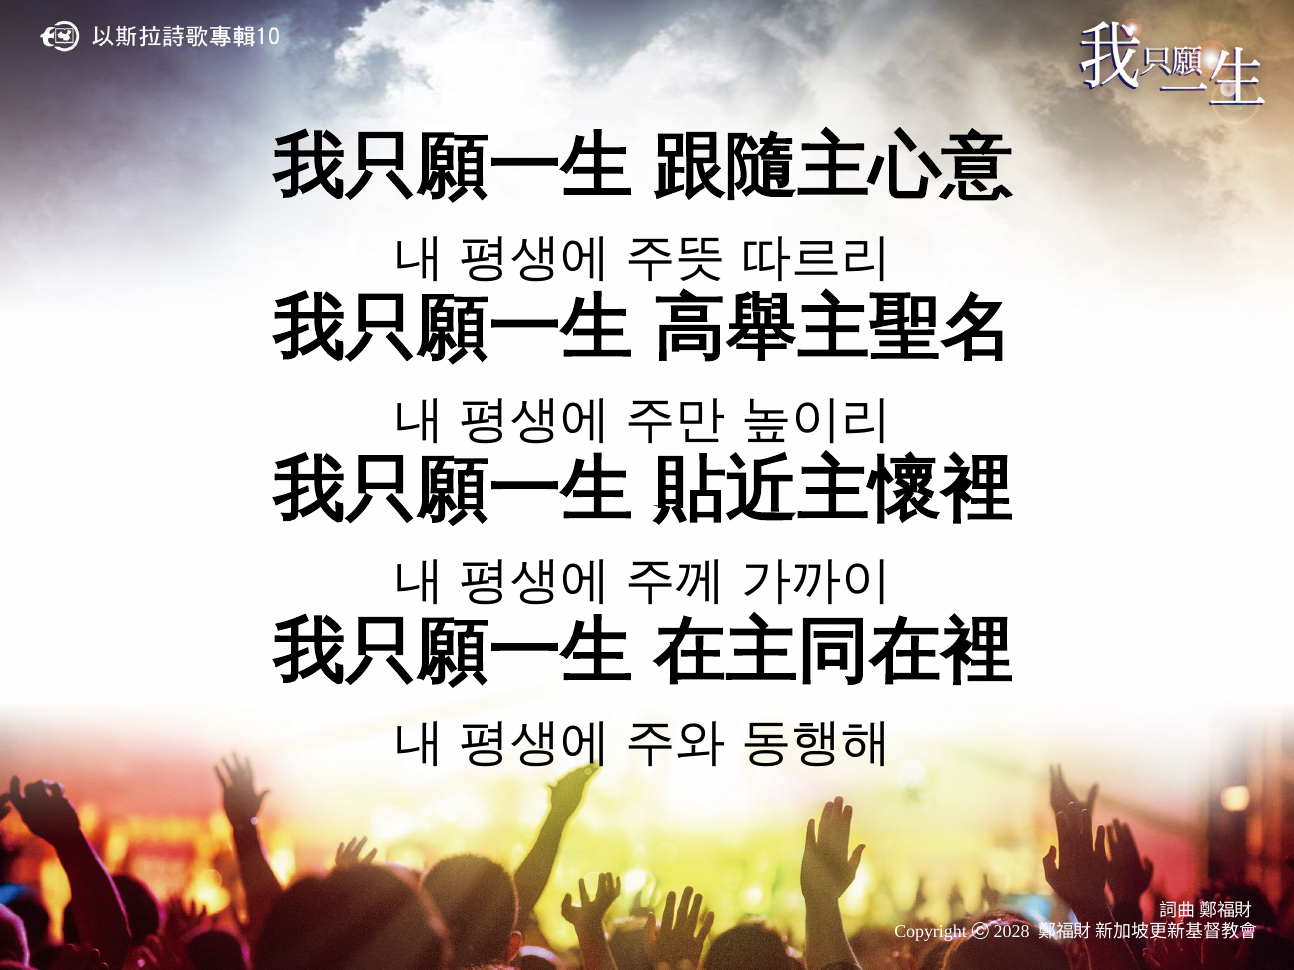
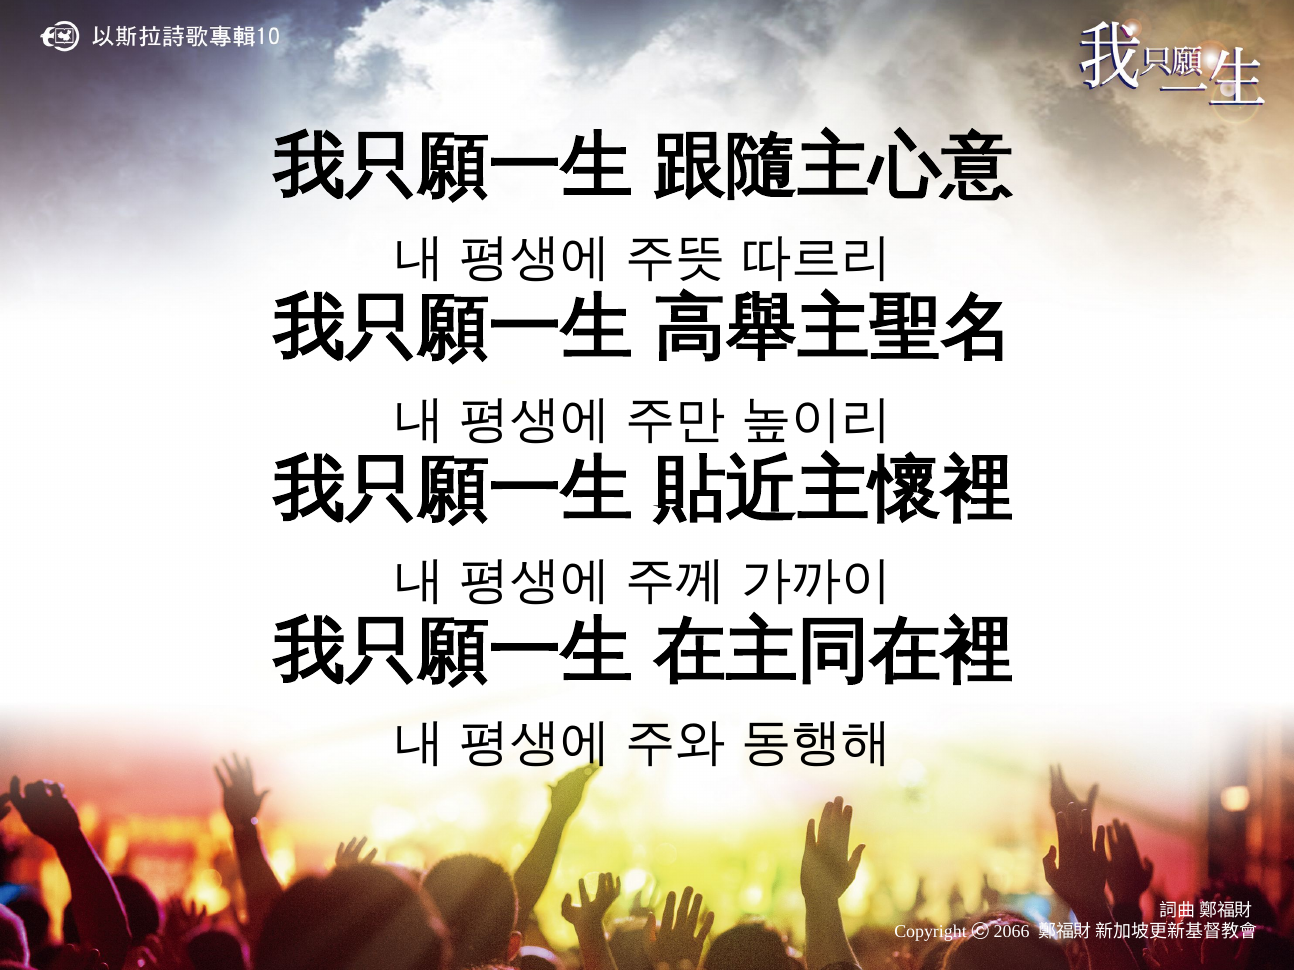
2028: 2028 -> 2066 (1012, 932)
